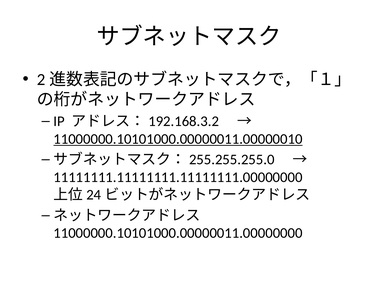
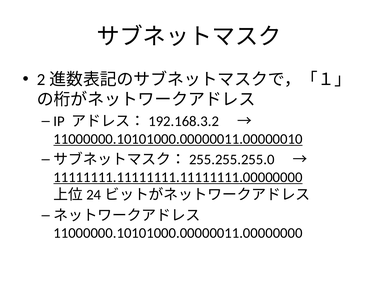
11111111.11111111.11111111.00000000 underline: none -> present (178, 177)
